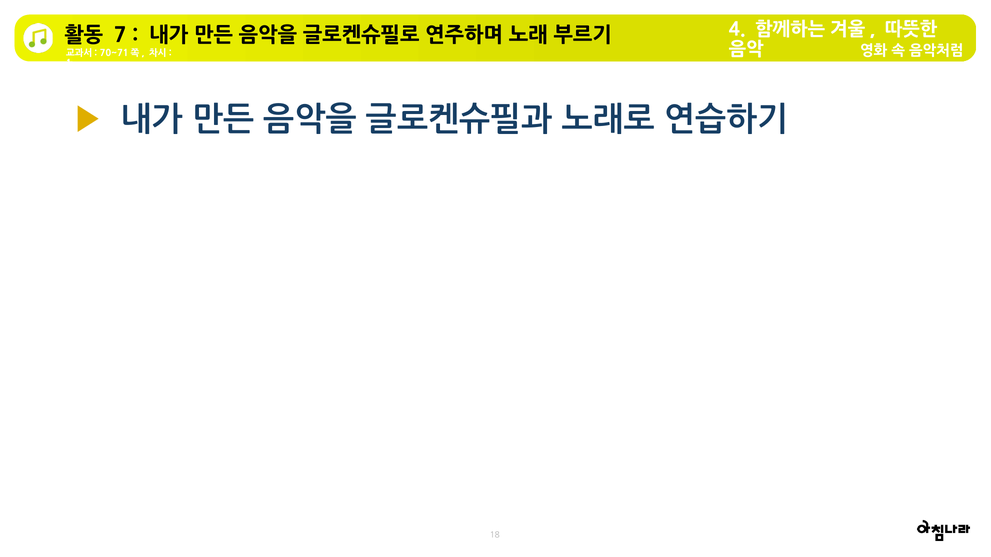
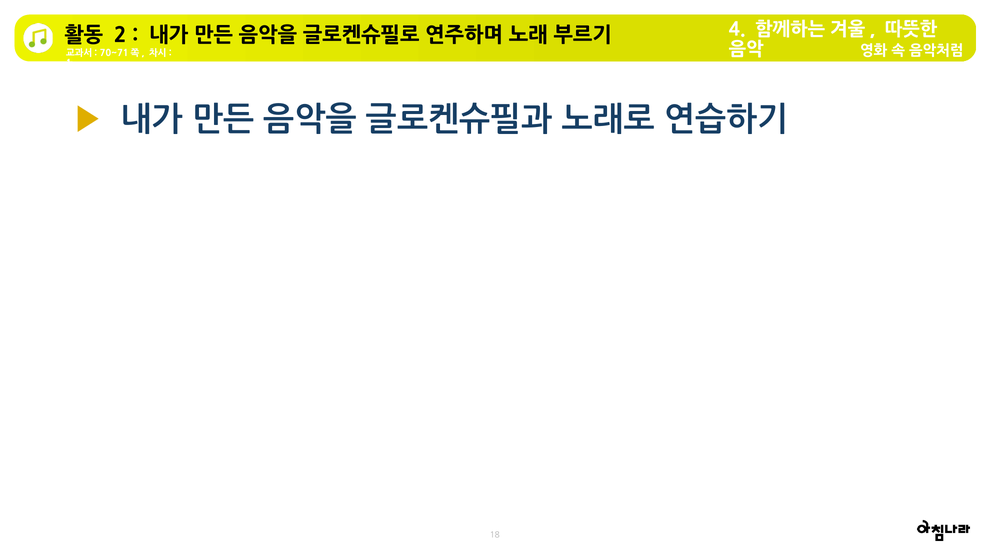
7: 7 -> 2 (120, 35)
